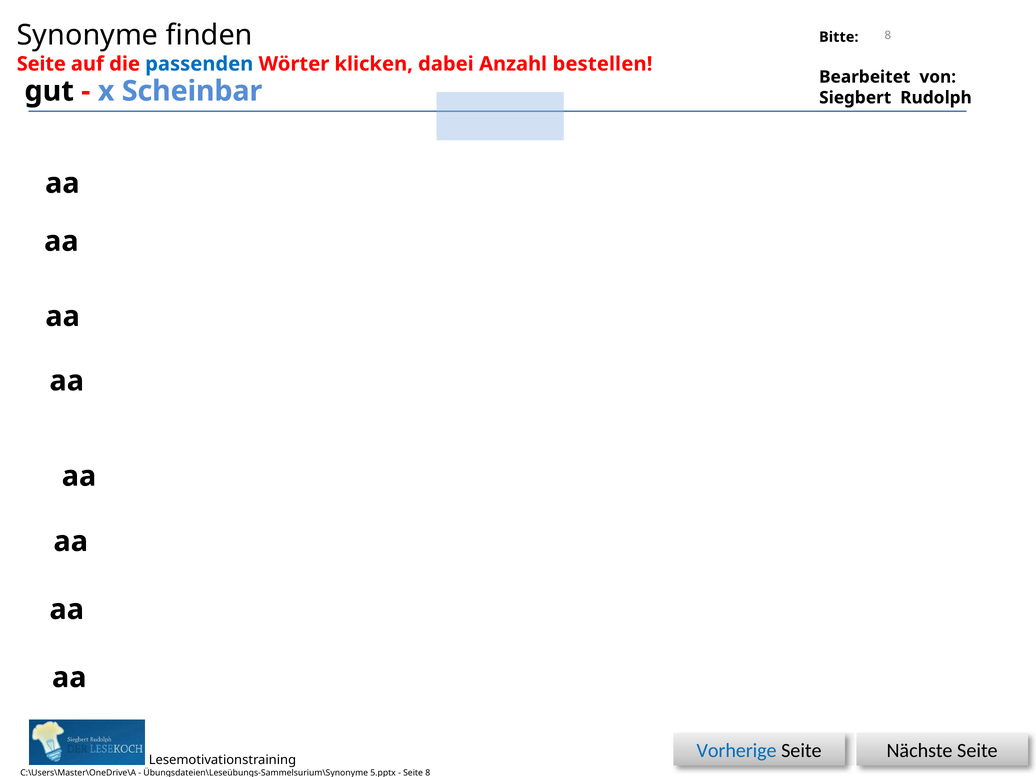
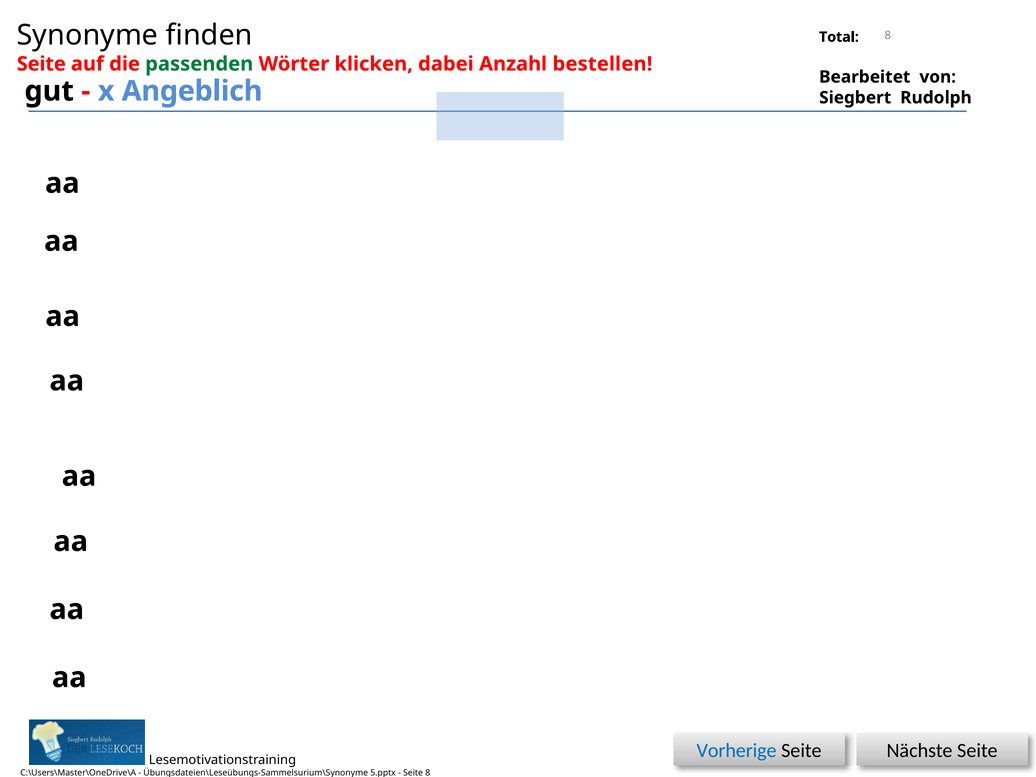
Bitte: Bitte -> Total (839, 37)
passenden colour: blue -> green (199, 64)
Scheinbar: Scheinbar -> Angeblich (192, 91)
